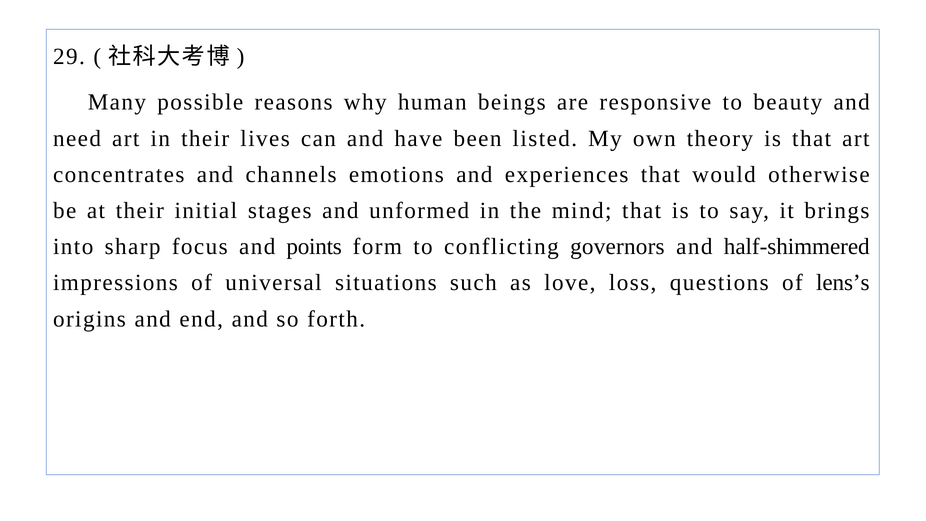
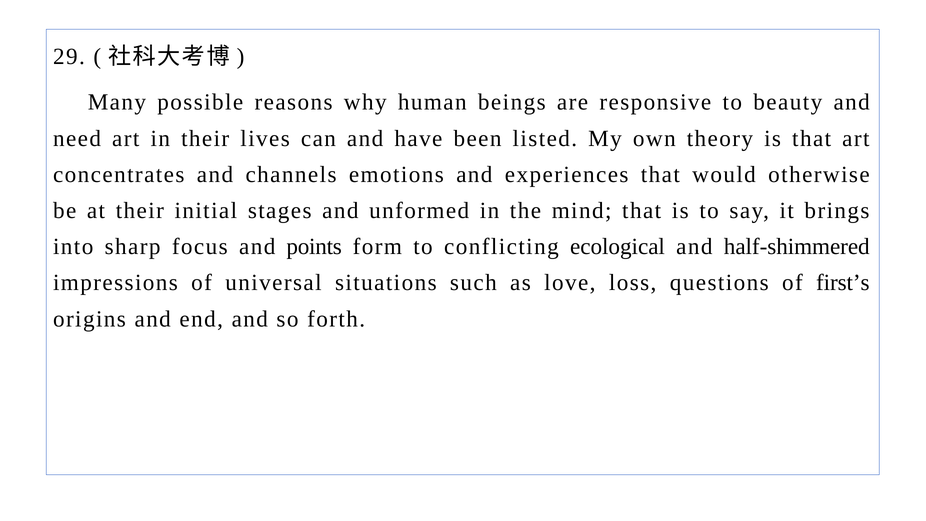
governors: governors -> ecological (617, 247)
lens’s: lens’s -> first’s (843, 283)
